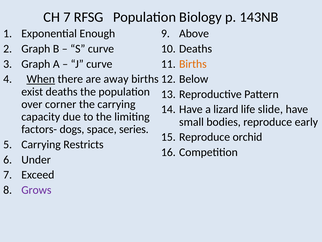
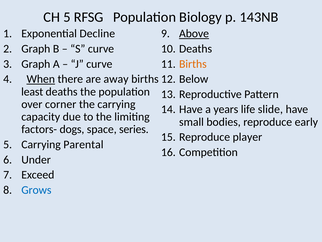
CH 7: 7 -> 5 (67, 17)
Enough: Enough -> Decline (97, 34)
Above underline: none -> present (194, 34)
exist: exist -> least (32, 91)
lizard: lizard -> years (226, 109)
orchid: orchid -> player (247, 137)
Restricts: Restricts -> Parental (83, 144)
Grows colour: purple -> blue (36, 190)
